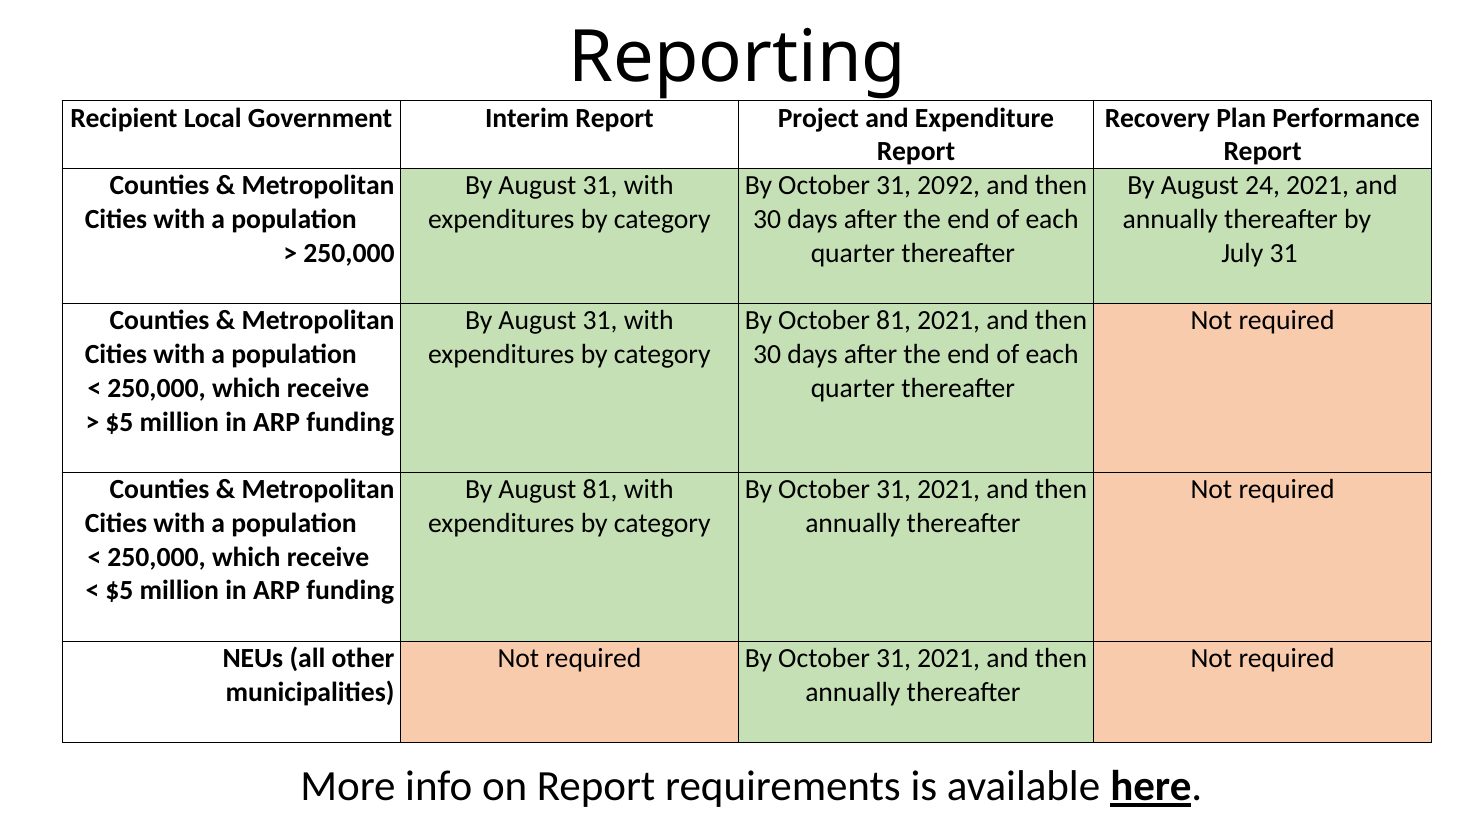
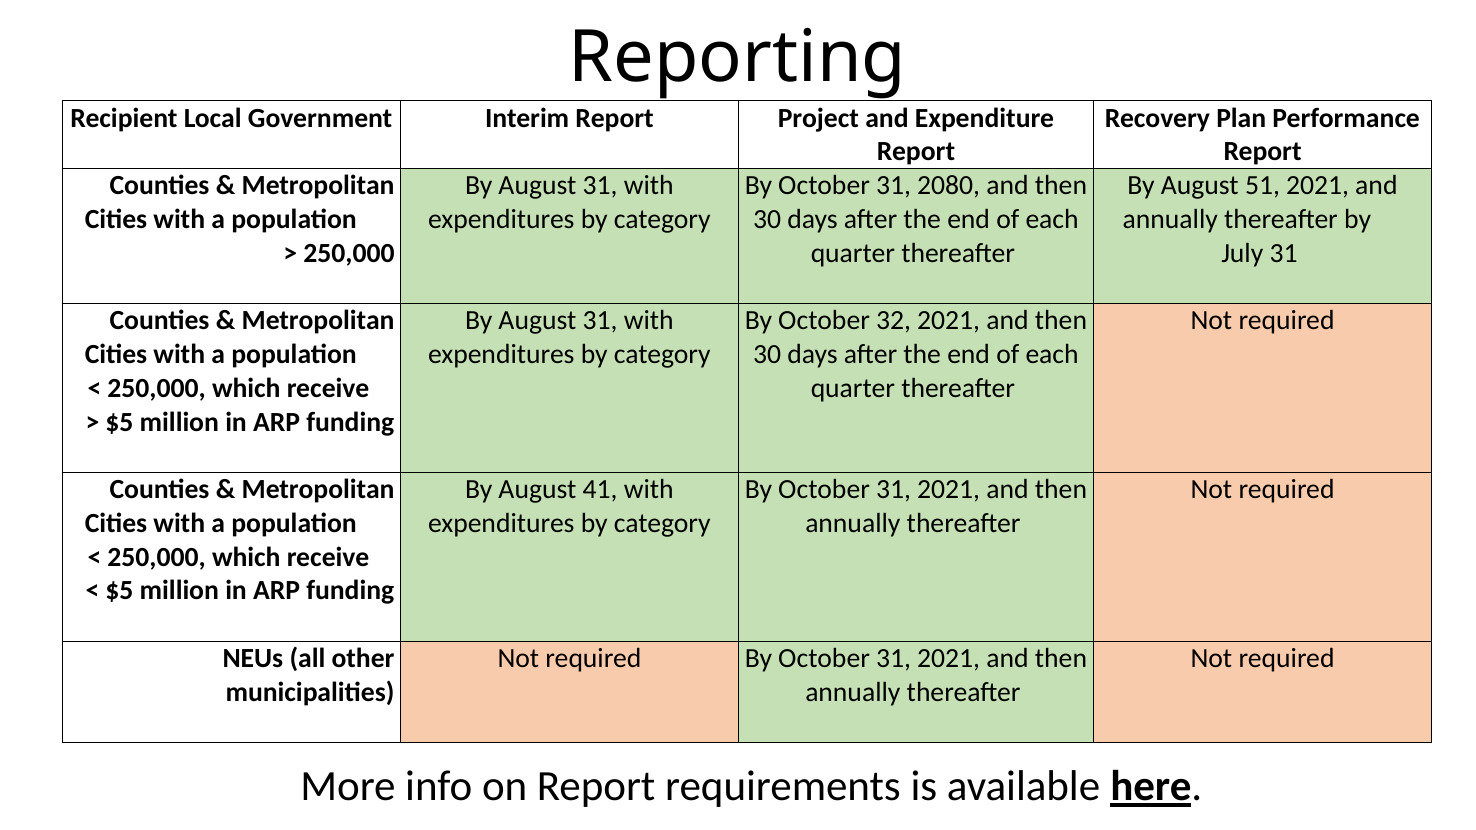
2092: 2092 -> 2080 (949, 186)
24: 24 -> 51 (1262, 186)
October 81: 81 -> 32 (894, 321)
August 81: 81 -> 41 (600, 490)
